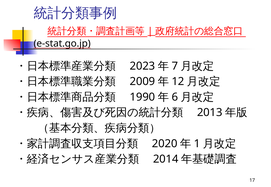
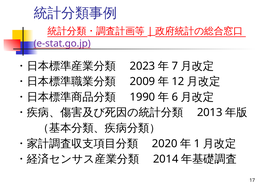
e-stat.go.jp colour: black -> purple (62, 44)
